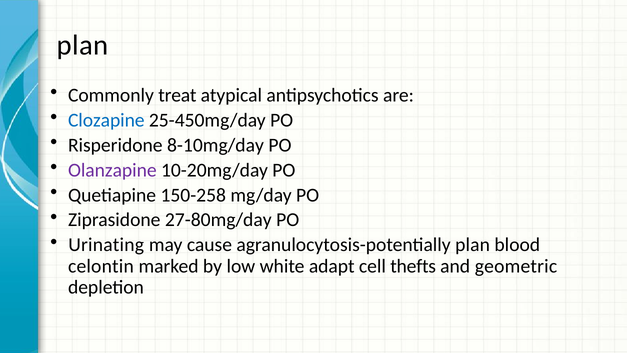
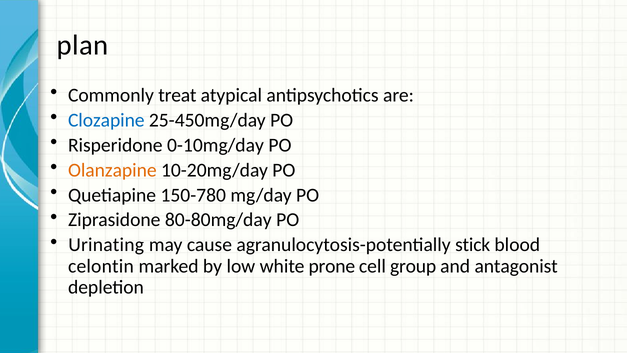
8-10mg/day: 8-10mg/day -> 0-10mg/day (215, 145)
Olanzapine colour: purple -> orange (112, 170)
150-258: 150-258 -> 150-780 (193, 195)
27-80mg/day: 27-80mg/day -> 80-80mg/day (218, 220)
agranulocytosis-potentially plan: plan -> stick (473, 245)
adapt: adapt -> prone (332, 266)
thefts: thefts -> group (413, 266)
geometric: geometric -> antagonist (516, 266)
